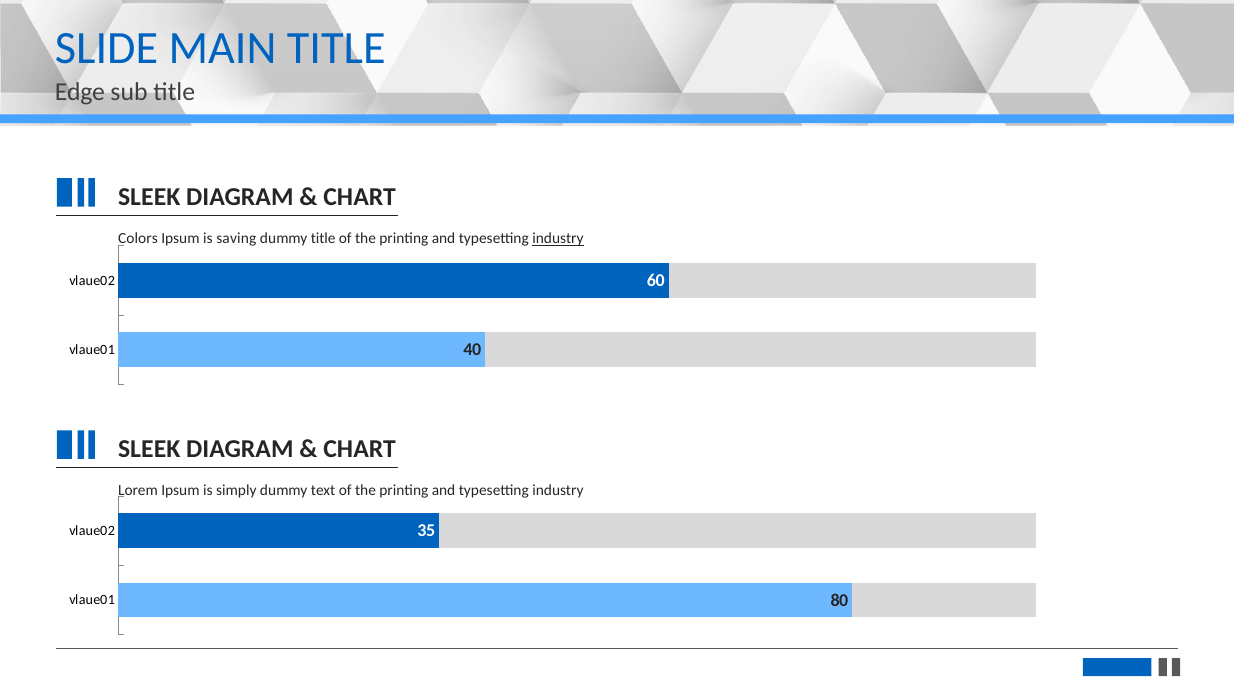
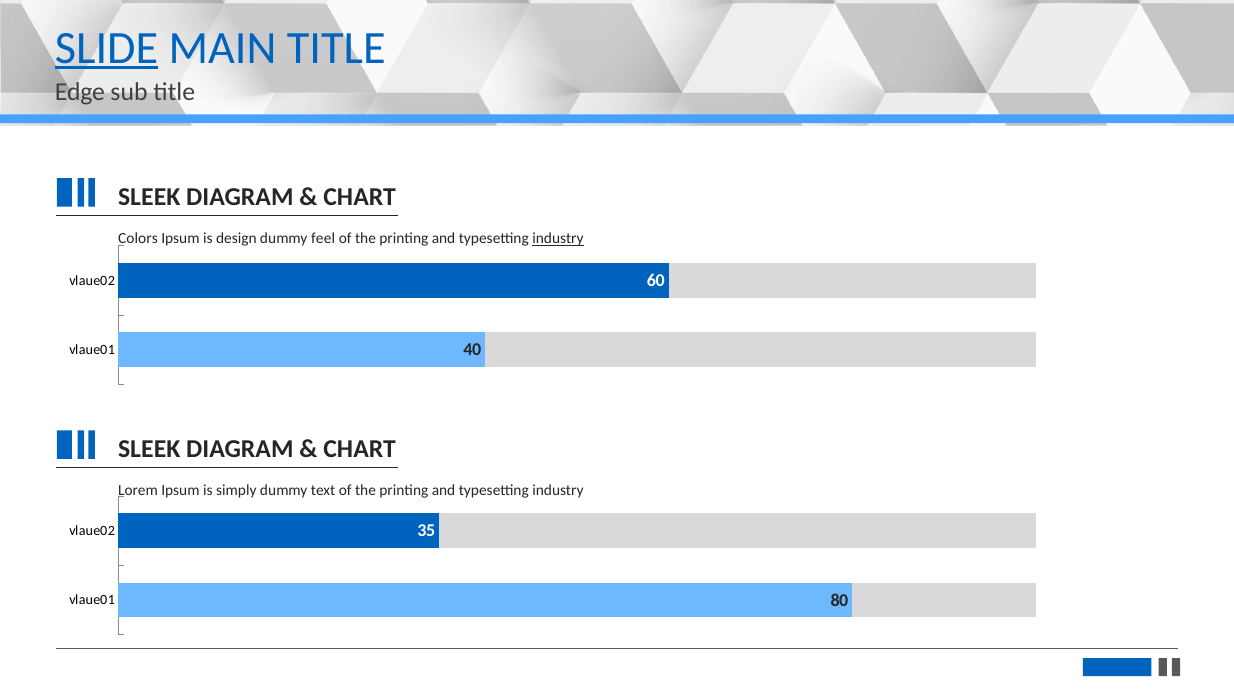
SLIDE underline: none -> present (107, 48)
saving: saving -> design (236, 238)
dummy title: title -> feel (323, 238)
